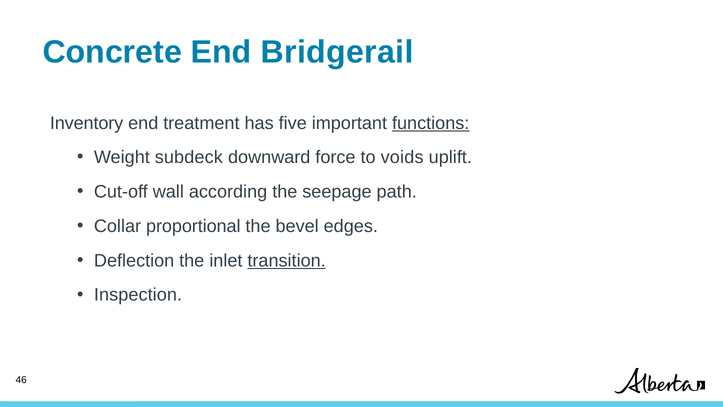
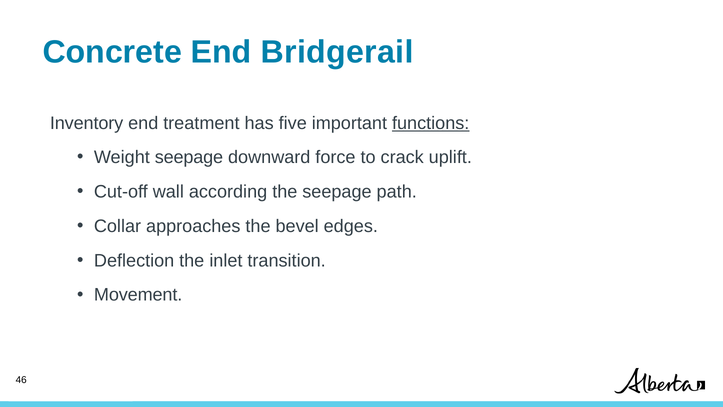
Weight subdeck: subdeck -> seepage (189, 157)
voids: voids -> crack (402, 157)
proportional: proportional -> approaches (193, 226)
transition underline: present -> none (287, 260)
Inspection: Inspection -> Movement (138, 295)
